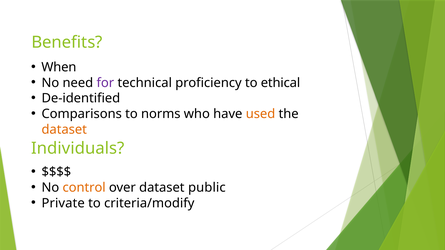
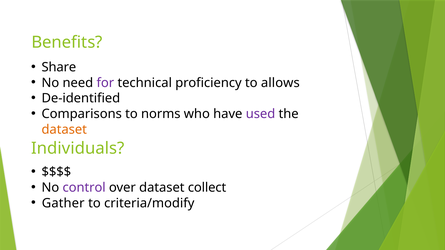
When: When -> Share (59, 67)
ethical: ethical -> allows (280, 83)
used colour: orange -> purple (261, 114)
control colour: orange -> purple (84, 188)
public: public -> collect (207, 188)
Private: Private -> Gather (63, 203)
